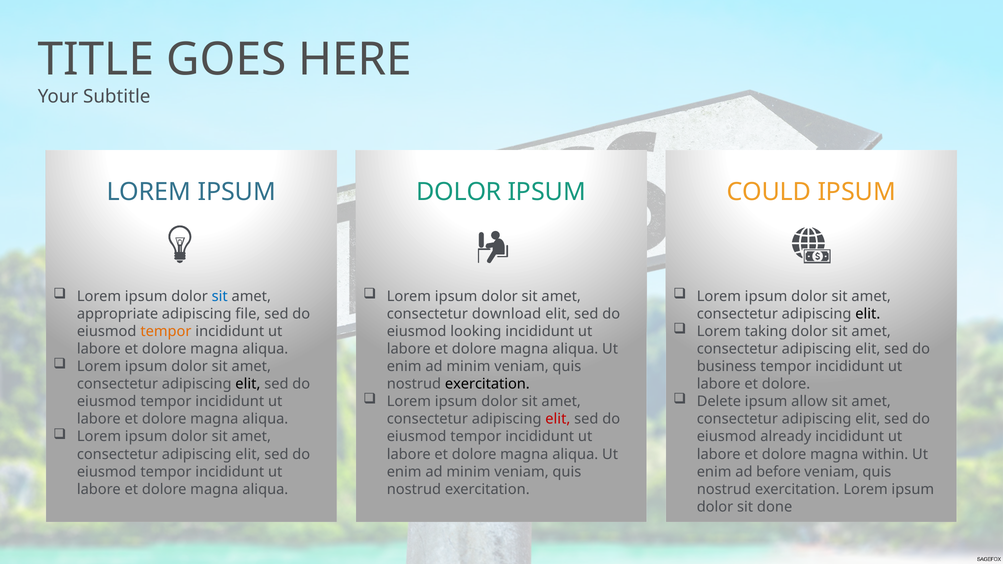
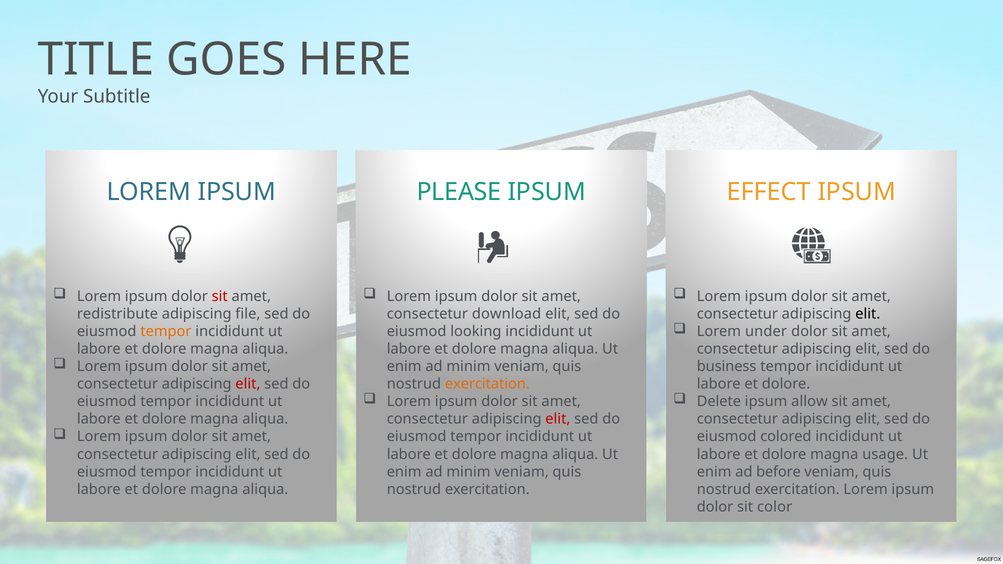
DOLOR: DOLOR -> PLEASE (459, 192)
COULD: COULD -> EFFECT (769, 192)
sit colour: blue -> red (220, 296)
appropriate: appropriate -> redistribute (117, 314)
taking: taking -> under (766, 331)
elit colour: black -> red (248, 384)
exercitation colour: black -> orange (487, 384)
already: already -> colored (786, 437)
within: within -> usage (885, 454)
done: done -> color (775, 507)
